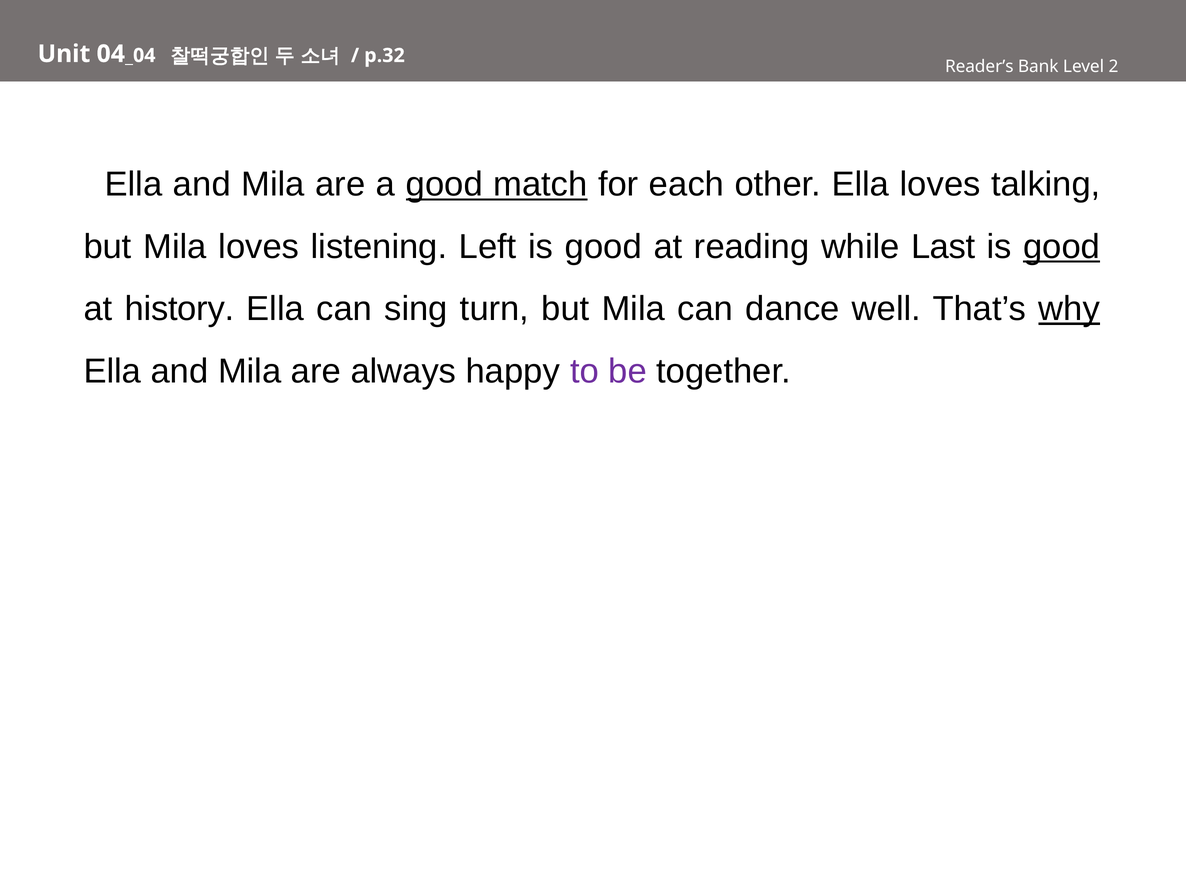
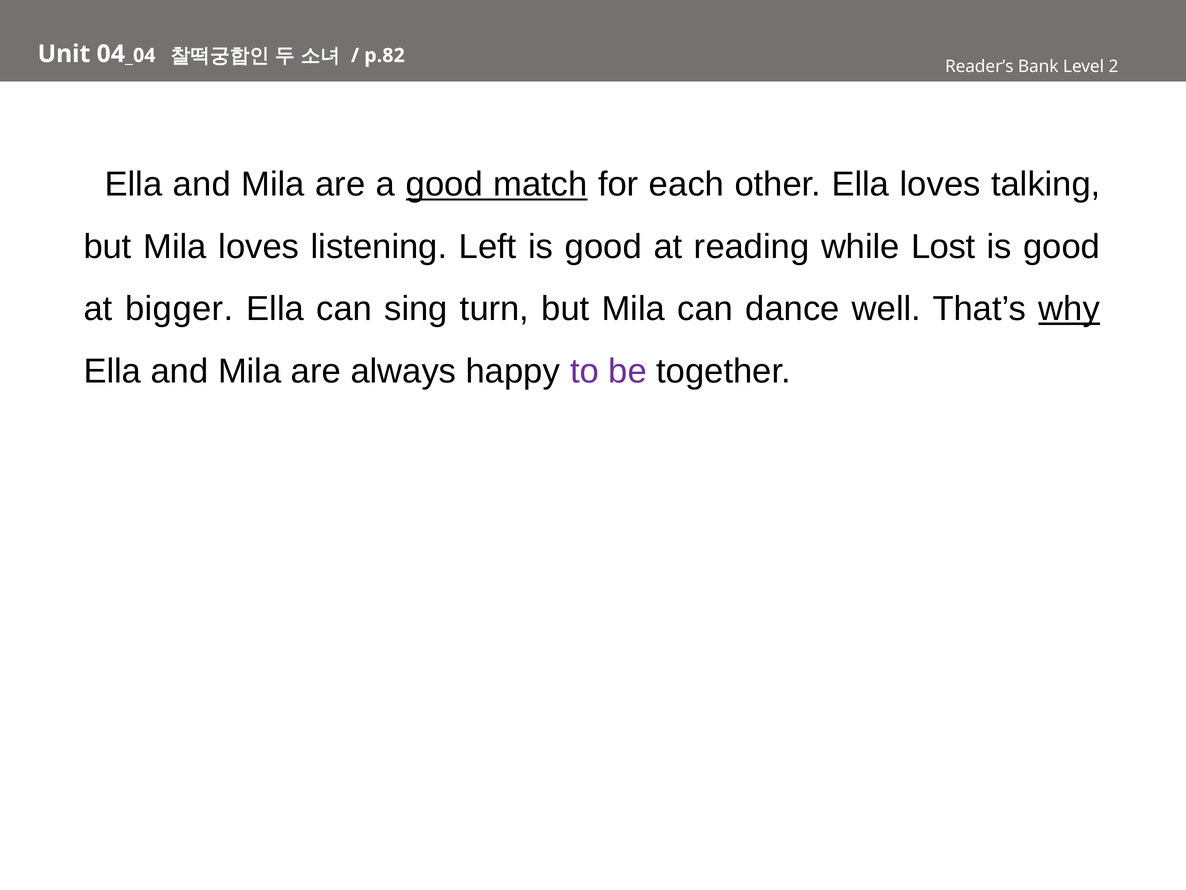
p.32: p.32 -> p.82 (385, 55)
Last: Last -> Lost (943, 246)
good underline: present -> none (1062, 246)
history: history -> bigger (179, 309)
